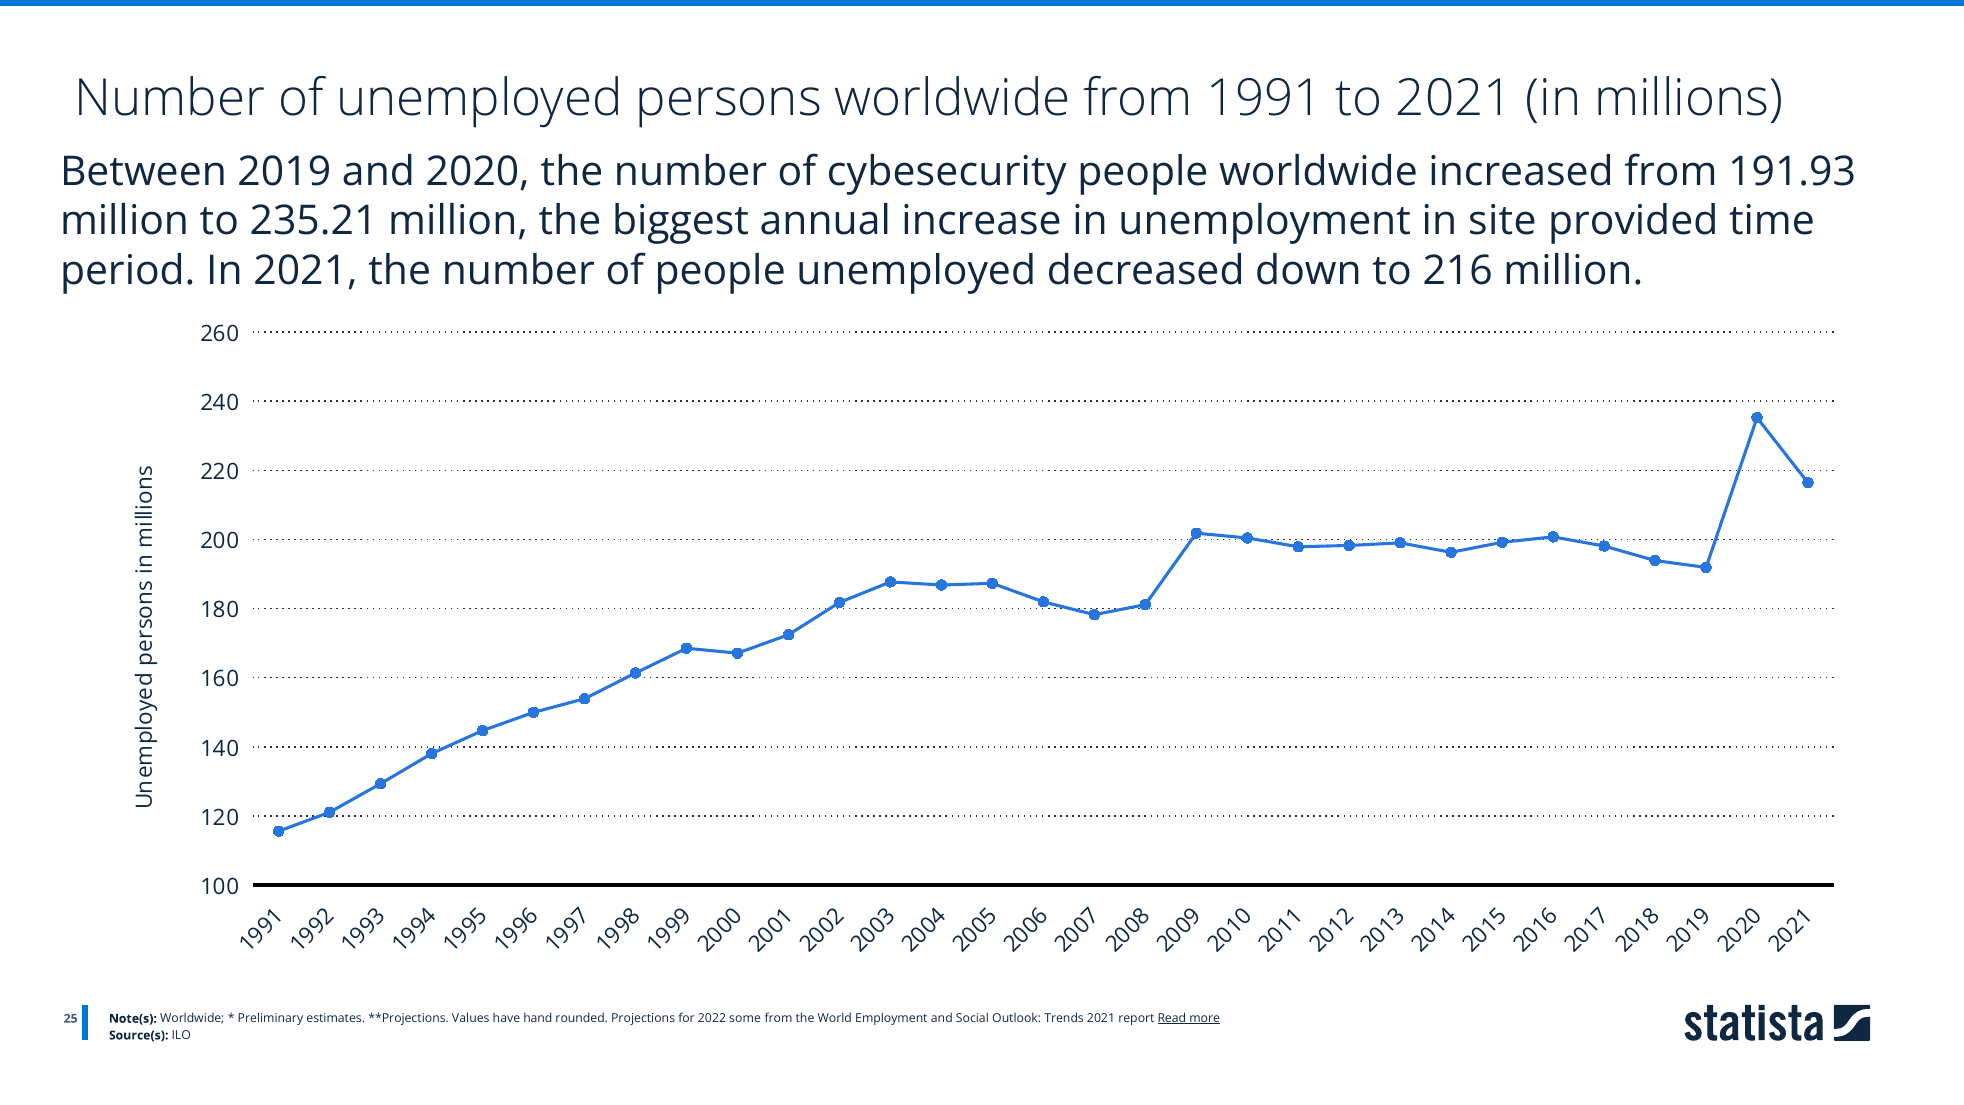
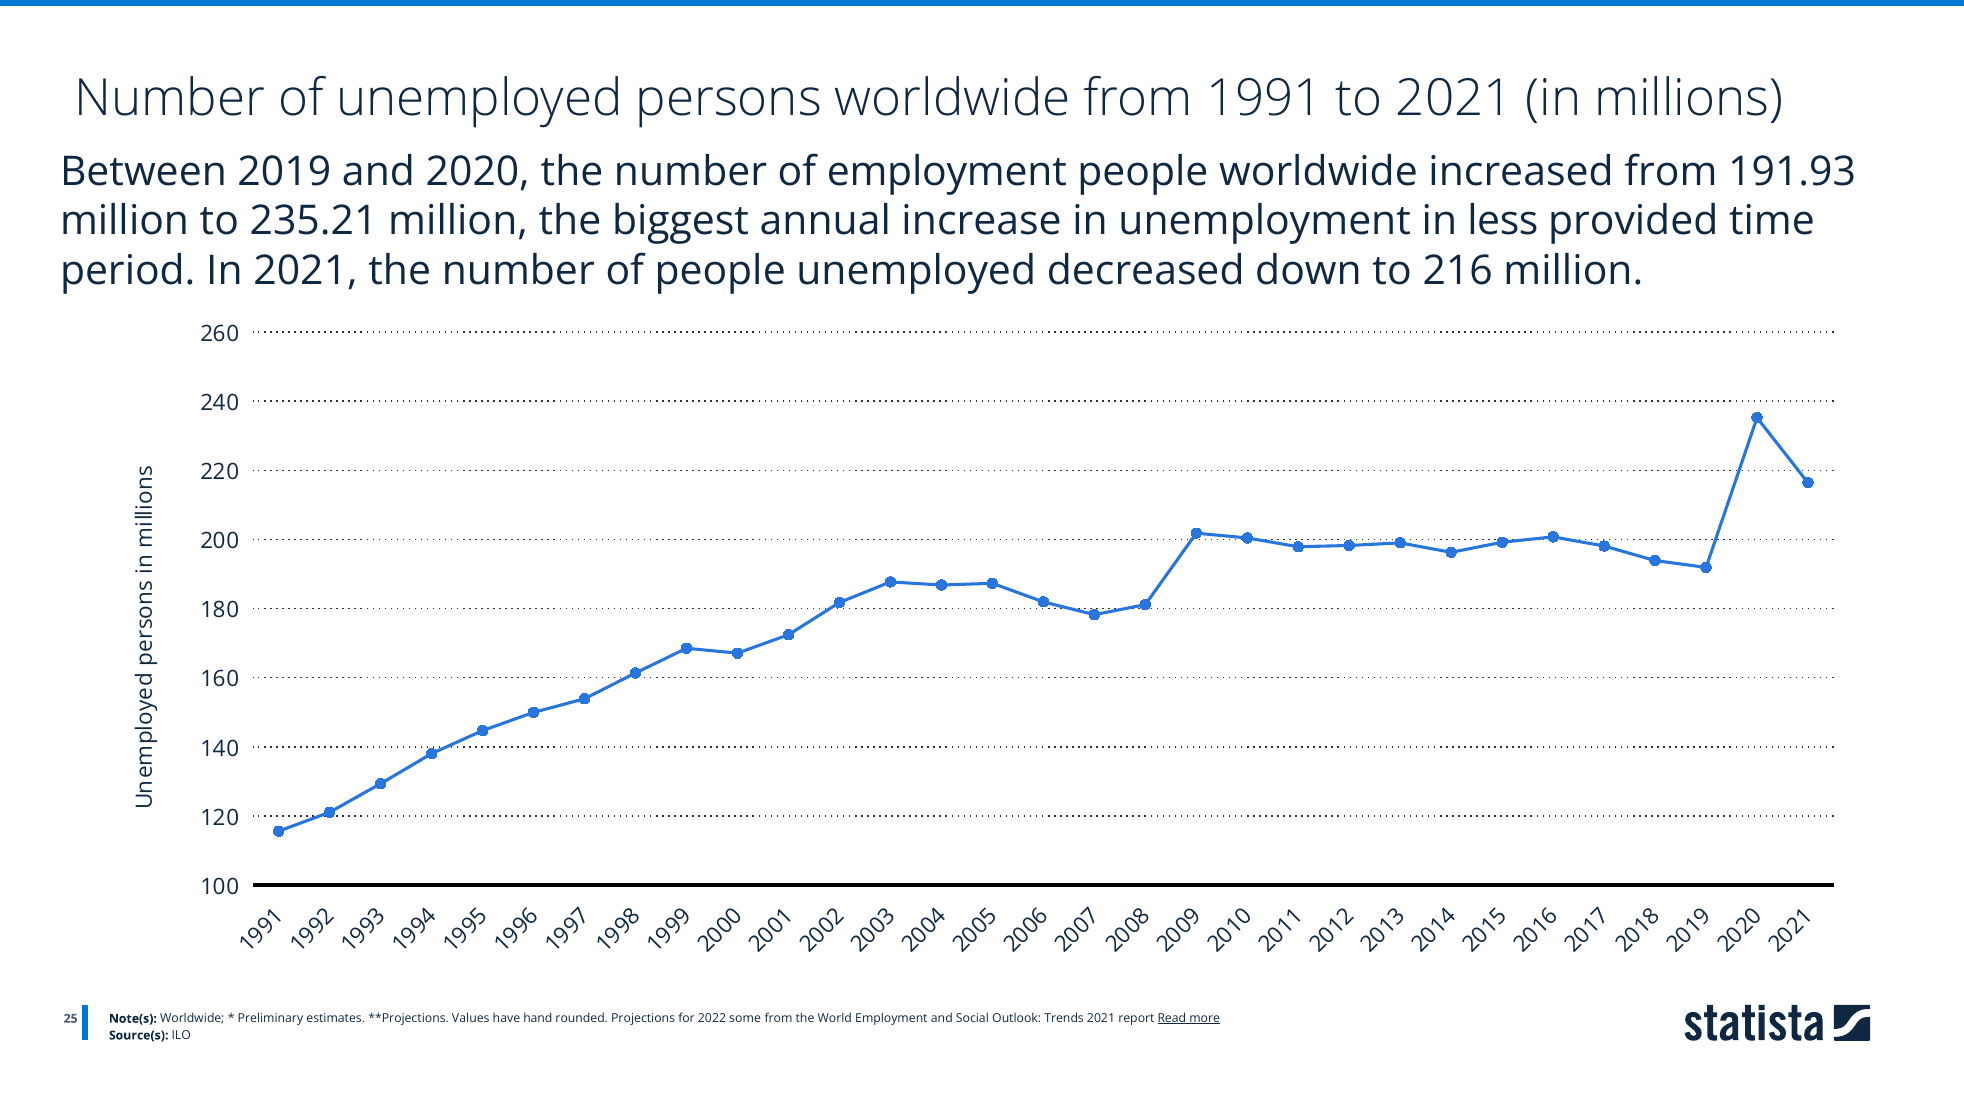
of cybesecurity: cybesecurity -> employment (947, 172)
site: site -> less (1503, 221)
